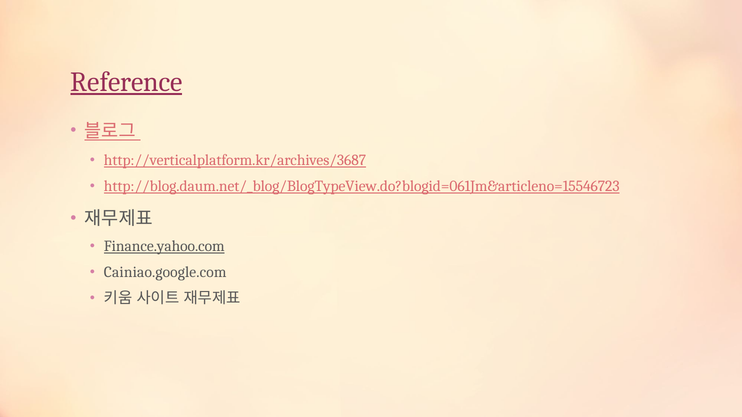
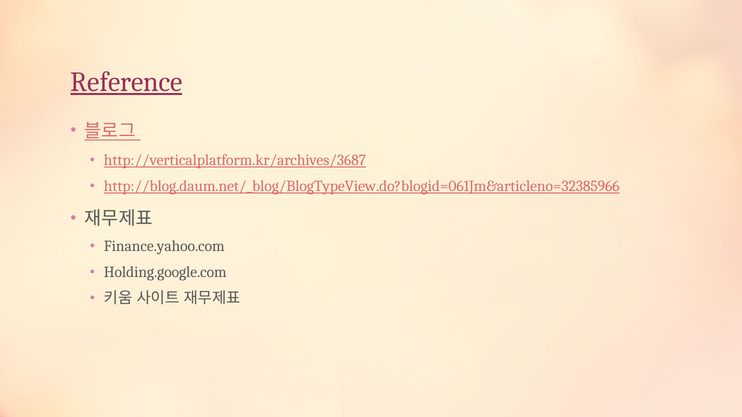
http://blog.daum.net/_blog/BlogTypeView.do?blogid=061Jm&articleno=15546723: http://blog.daum.net/_blog/BlogTypeView.do?blogid=061Jm&articleno=15546723 -> http://blog.daum.net/_blog/BlogTypeView.do?blogid=061Jm&articleno=32385966 (362, 186)
Finance.yahoo.com underline: present -> none (164, 246)
Cainiao.google.com: Cainiao.google.com -> Holding.google.com (165, 272)
